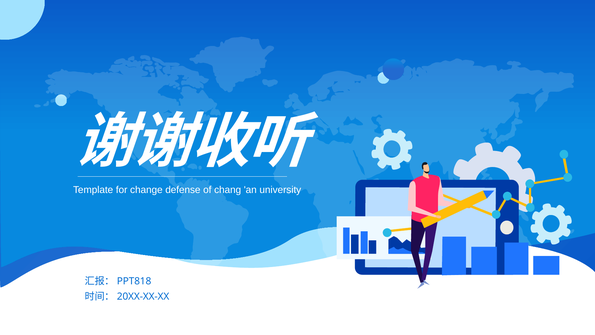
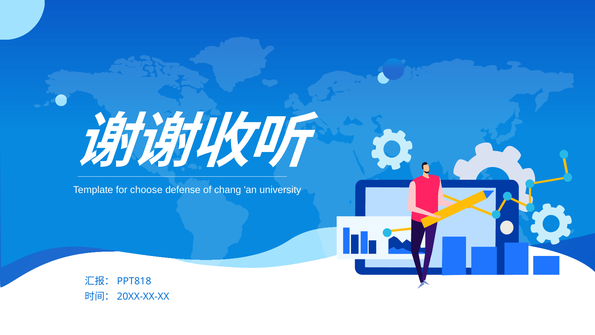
change: change -> choose (146, 190)
